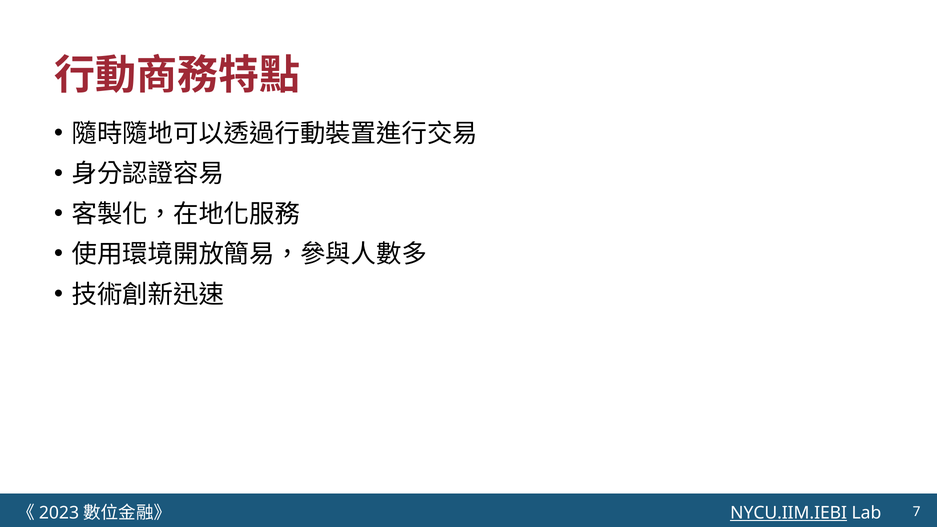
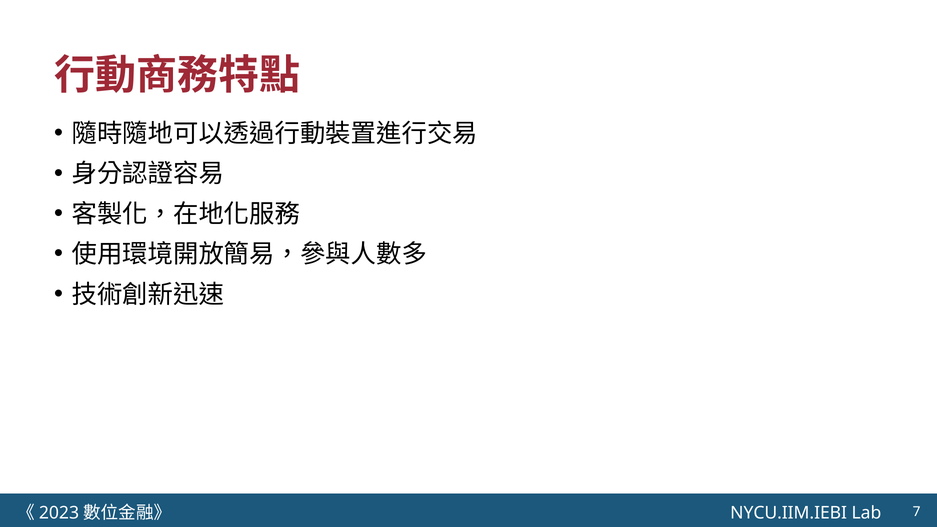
NYCU.IIM.IEBI underline: present -> none (789, 513)
